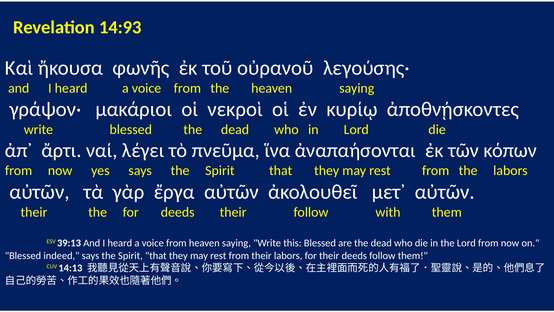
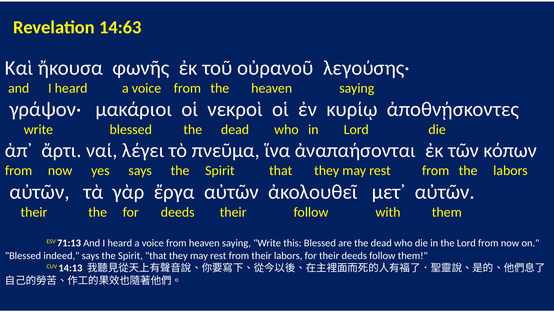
14:93: 14:93 -> 14:63 (120, 28)
39:13: 39:13 -> 71:13 (69, 243)
